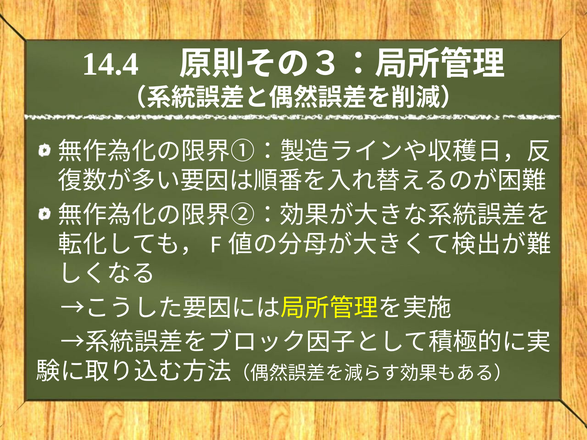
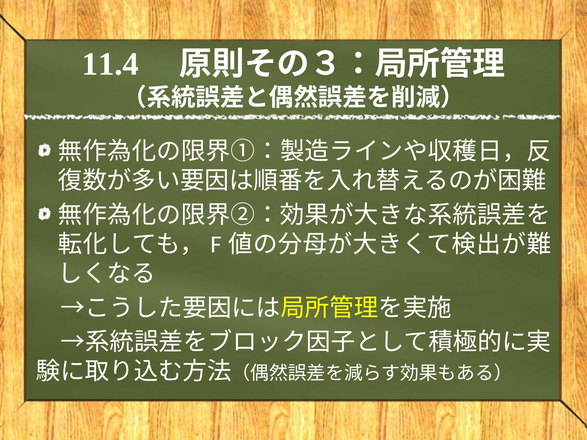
14.4: 14.4 -> 11.4 (110, 64)
